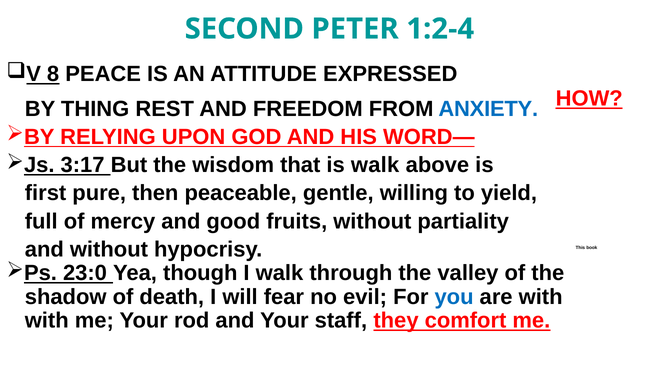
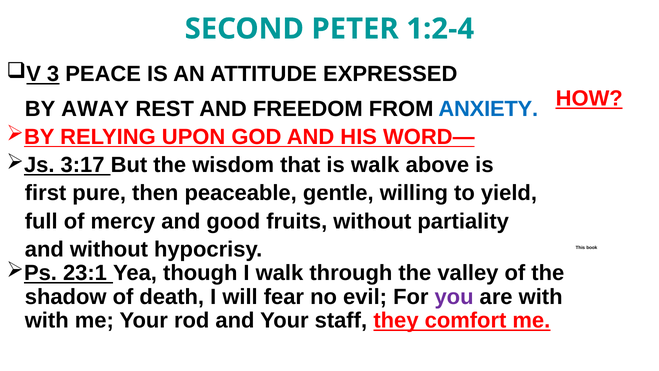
8: 8 -> 3 (53, 74)
THING: THING -> AWAY (95, 109)
23:0: 23:0 -> 23:1 (85, 273)
you colour: blue -> purple (454, 297)
